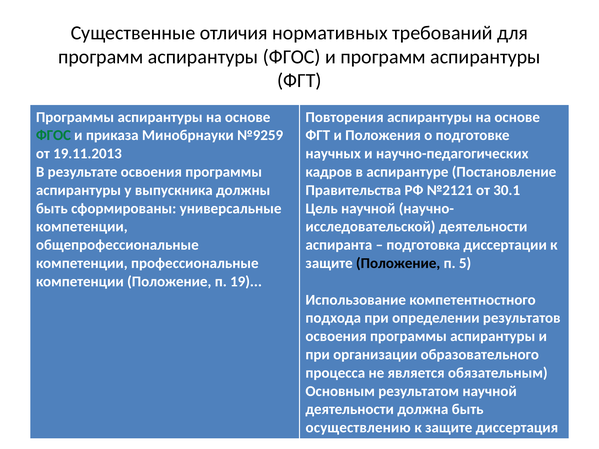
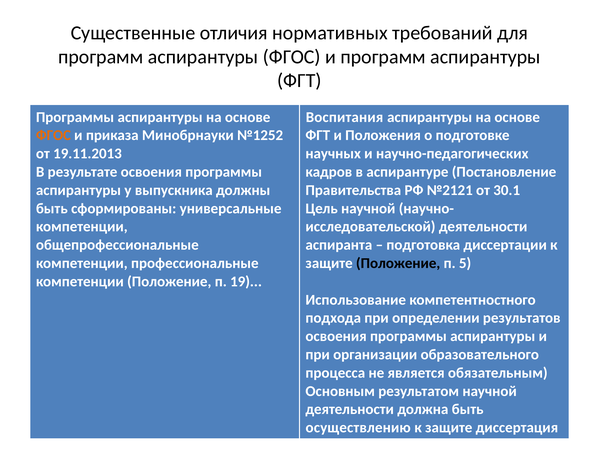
Повторения: Повторения -> Воспитания (345, 117)
ФГОС colour: green -> orange (53, 135)
№9259: №9259 -> №1252 (260, 135)
